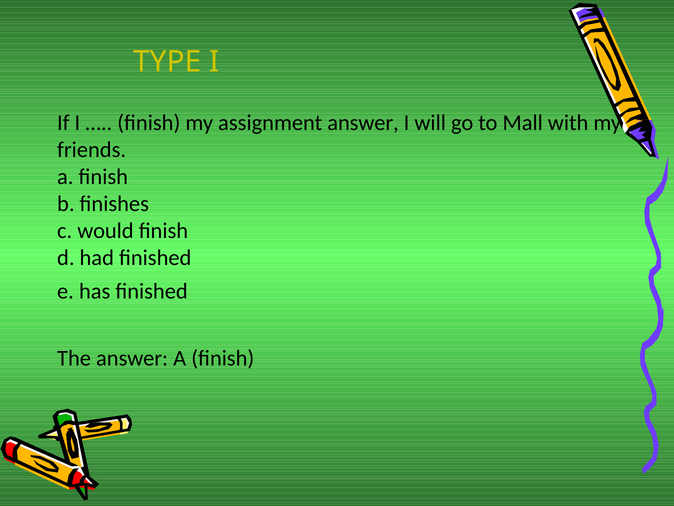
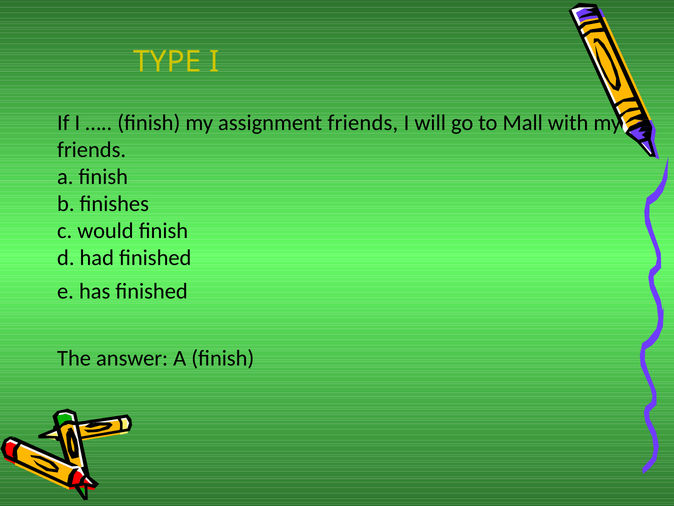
assignment answer: answer -> friends (363, 123)
